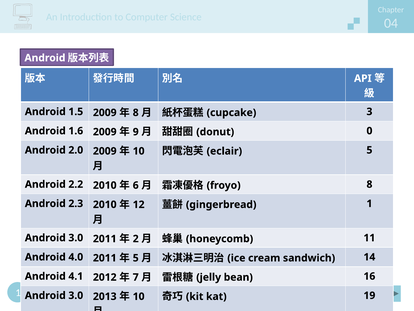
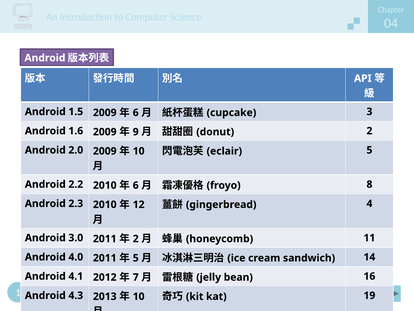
8: 8 -> 6 (136, 112)
0: 0 -> 2 (369, 131)
1: 1 -> 4 (369, 203)
3.0: 3.0 -> 4.3 (76, 295)
